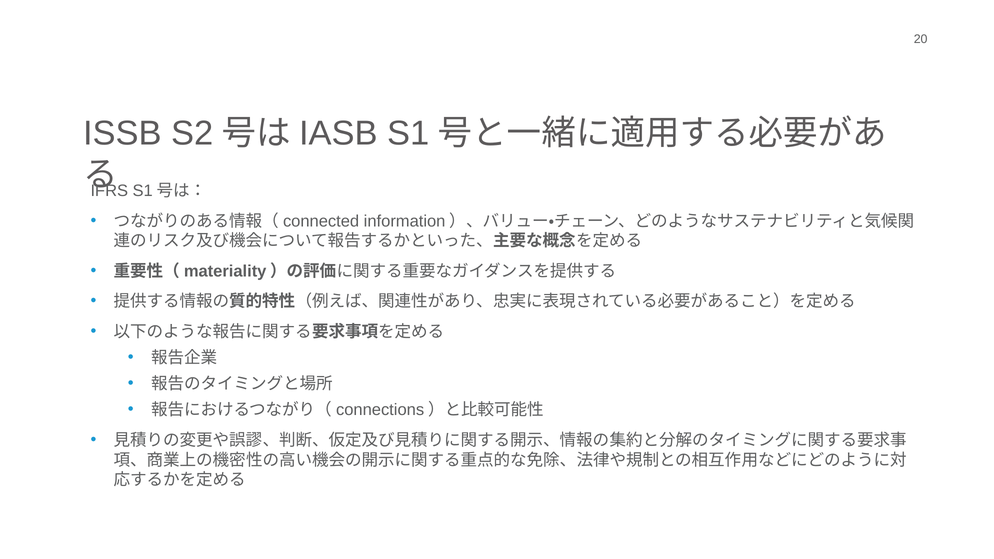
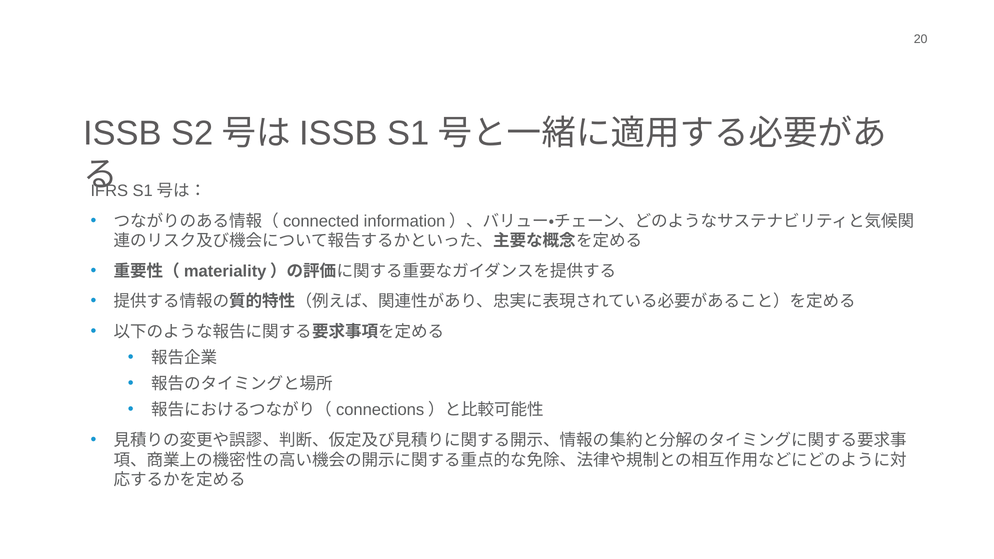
IASB: IASB -> ISSB (338, 133)
